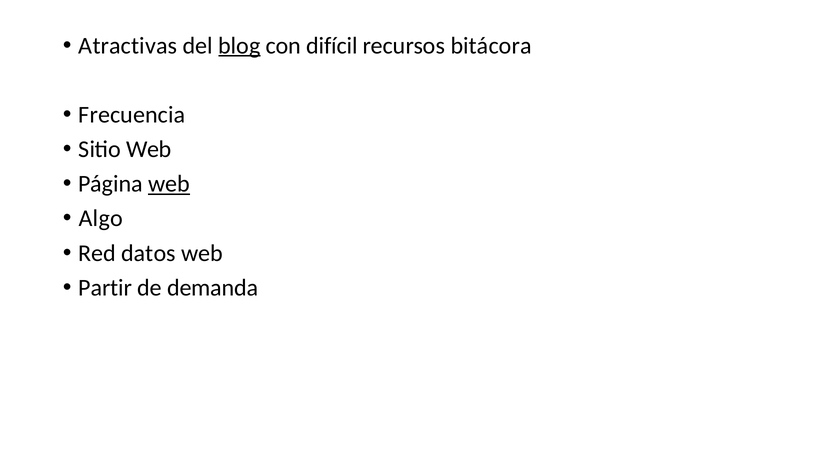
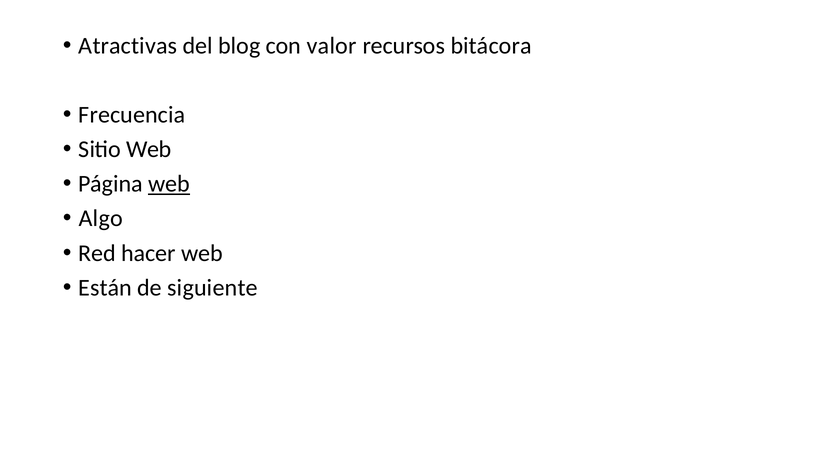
blog underline: present -> none (239, 46)
difícil: difícil -> valor (332, 46)
datos: datos -> hacer (148, 253)
Partir: Partir -> Están (105, 288)
demanda: demanda -> siguiente (213, 288)
